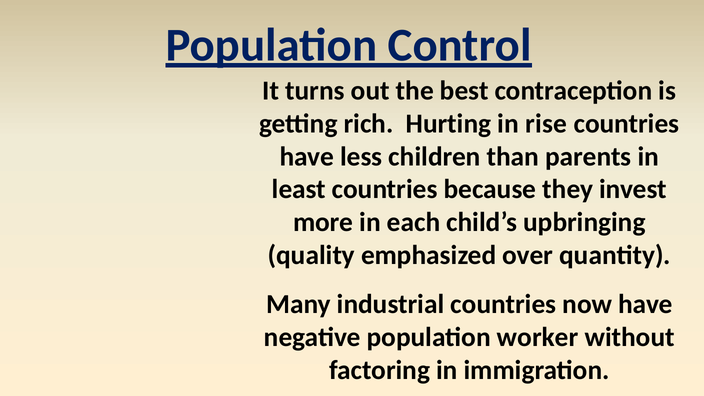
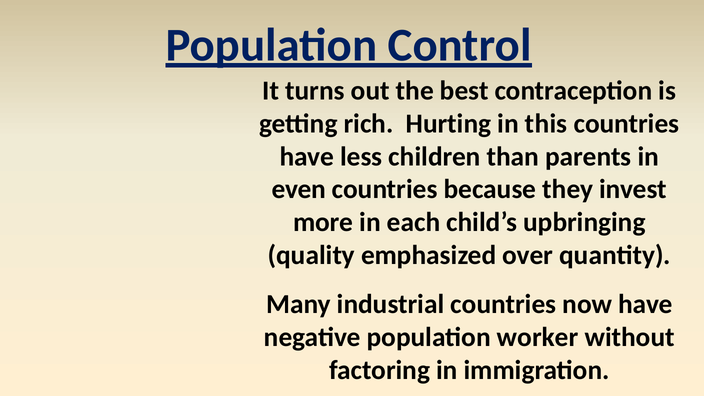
rise: rise -> this (546, 124)
least: least -> even (299, 189)
